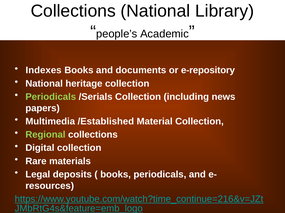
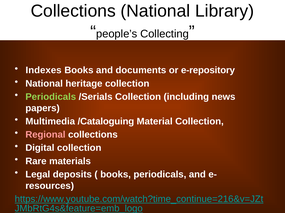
Academic: Academic -> Collecting (164, 34)
/Established: /Established -> /Cataloguing (106, 122)
Regional colour: light green -> pink (45, 135)
